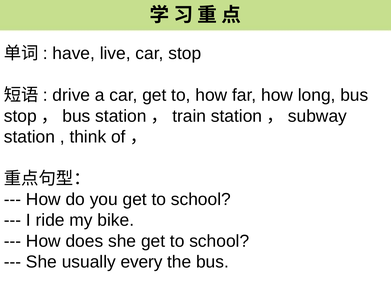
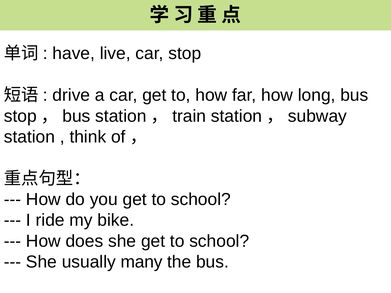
every: every -> many (142, 262)
